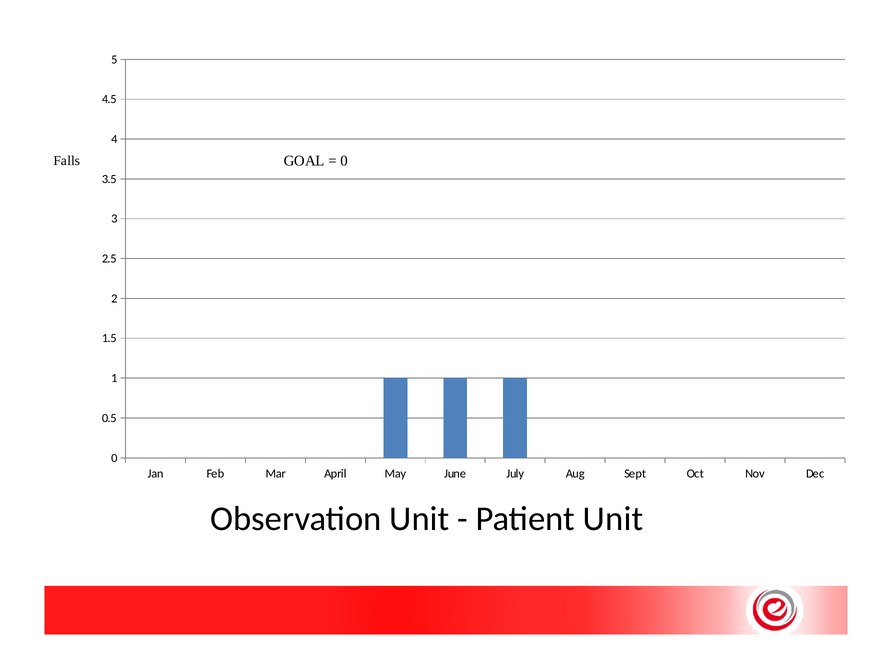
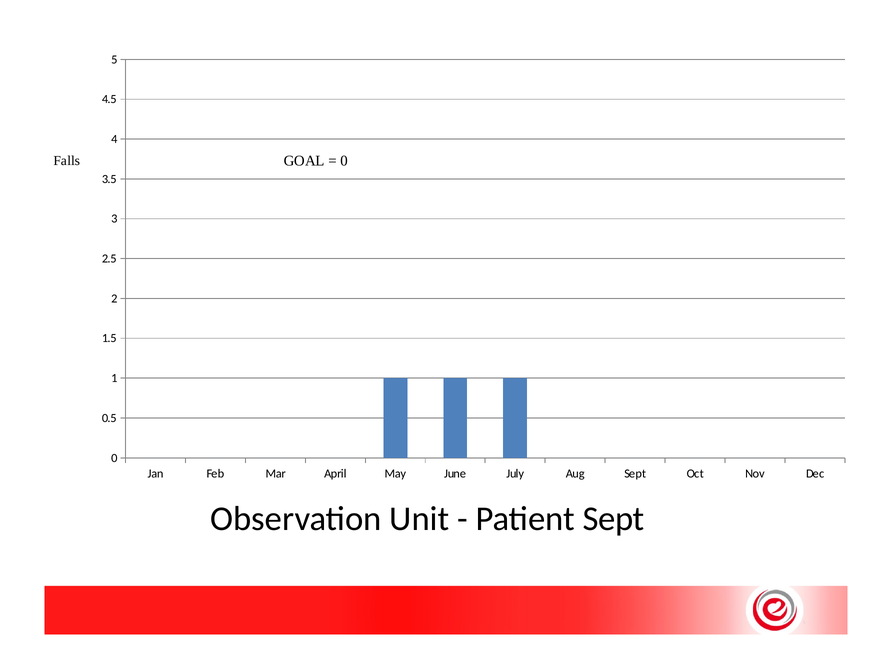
Patient Unit: Unit -> Sept (613, 519)
